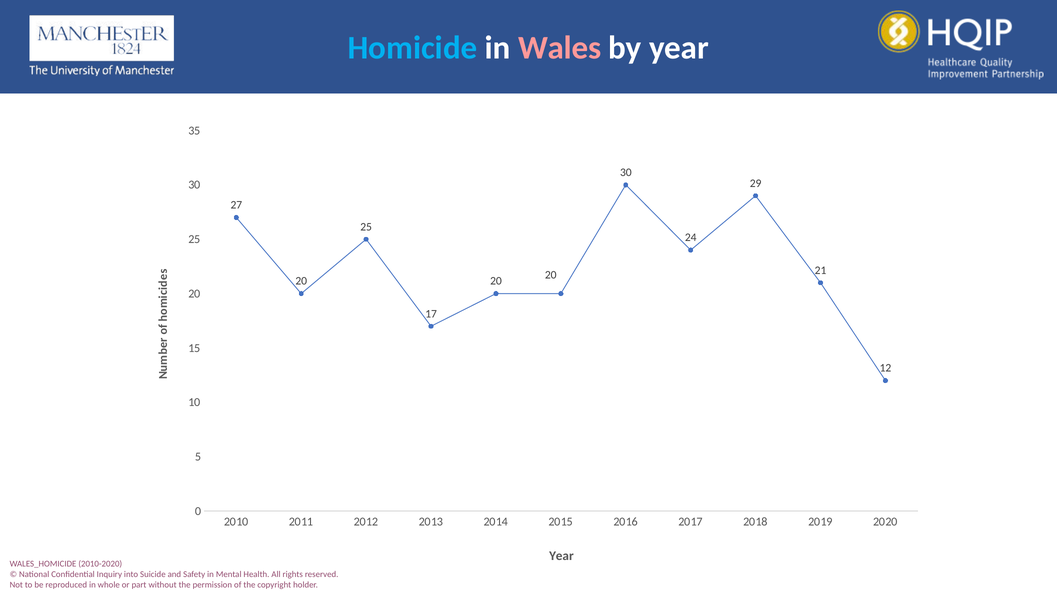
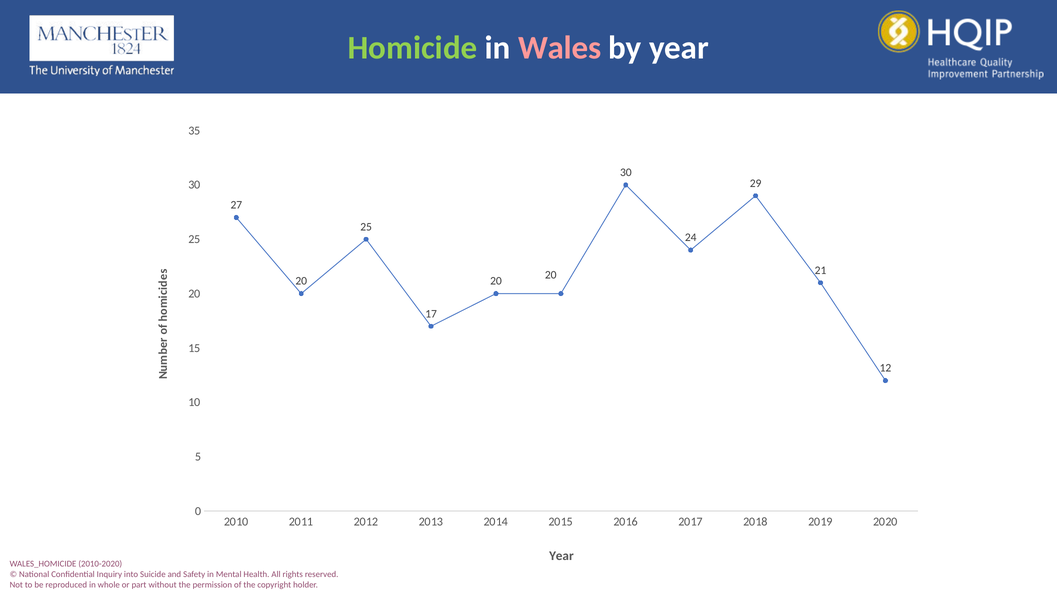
Homicide colour: light blue -> light green (413, 48)
